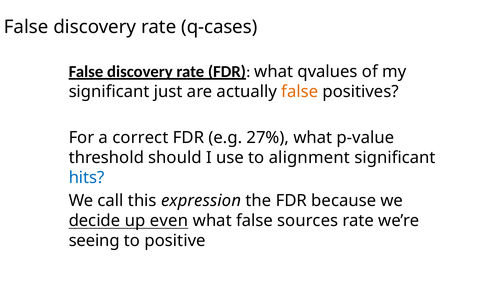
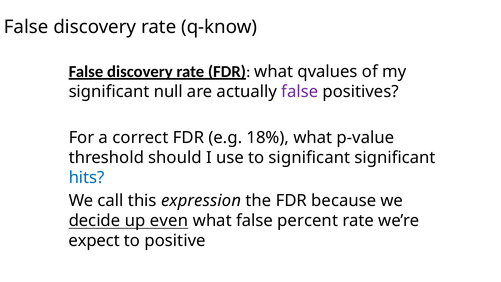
q-cases: q-cases -> q-know (219, 27)
just: just -> null (168, 92)
false colour: orange -> purple (300, 92)
27%: 27% -> 18% (268, 138)
to alignment: alignment -> significant (309, 158)
sources: sources -> percent (308, 221)
seeing: seeing -> expect (94, 241)
